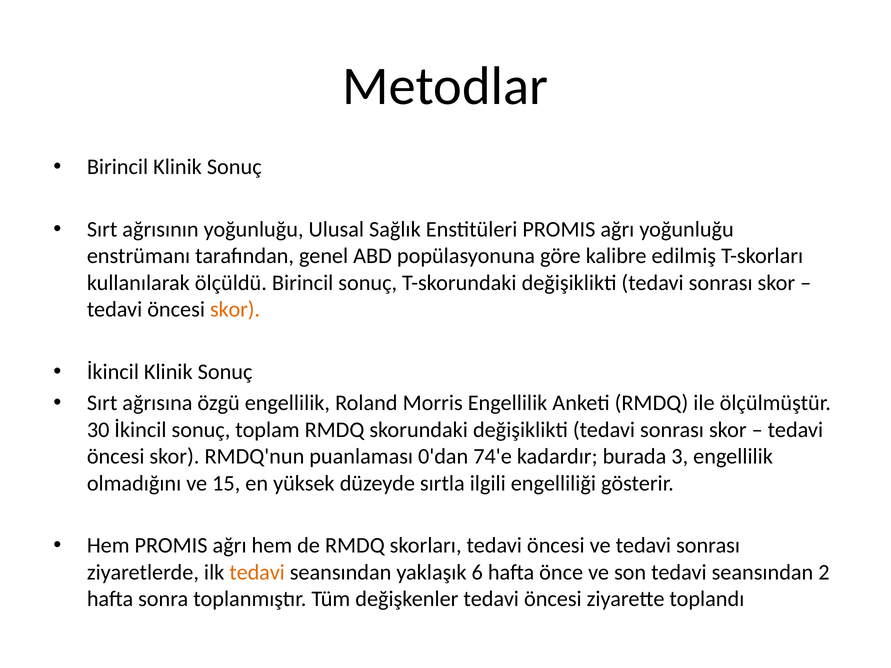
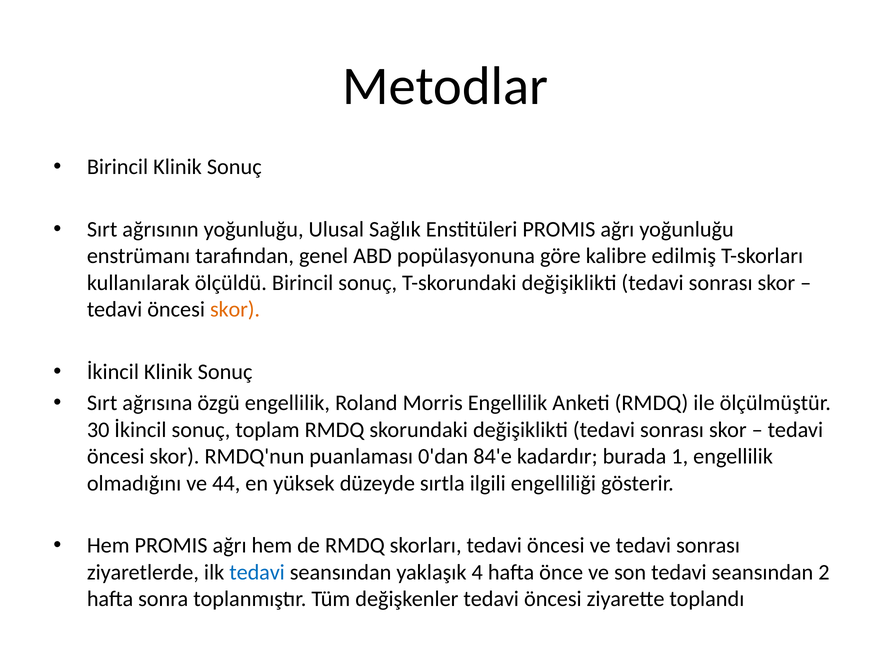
74'e: 74'e -> 84'e (493, 457)
3: 3 -> 1 (680, 457)
15: 15 -> 44 (226, 483)
tedavi colour: orange -> blue (257, 572)
6: 6 -> 4 (477, 572)
